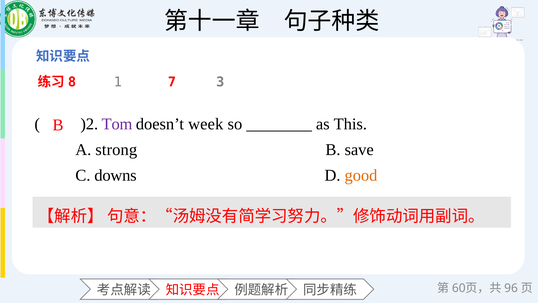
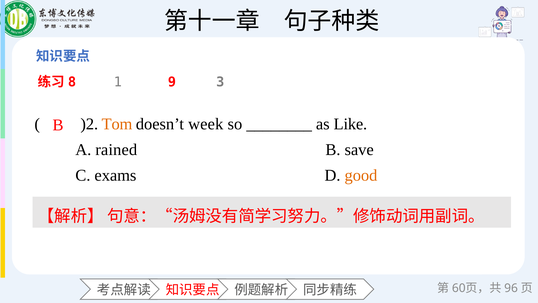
7: 7 -> 9 (172, 82)
Tom colour: purple -> orange (117, 124)
This: This -> Like (350, 124)
strong: strong -> rained (116, 150)
downs: downs -> exams (115, 175)
